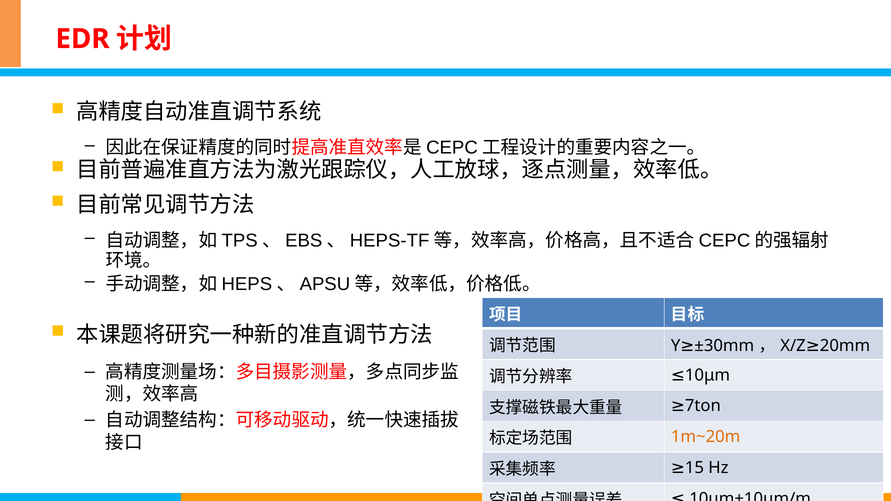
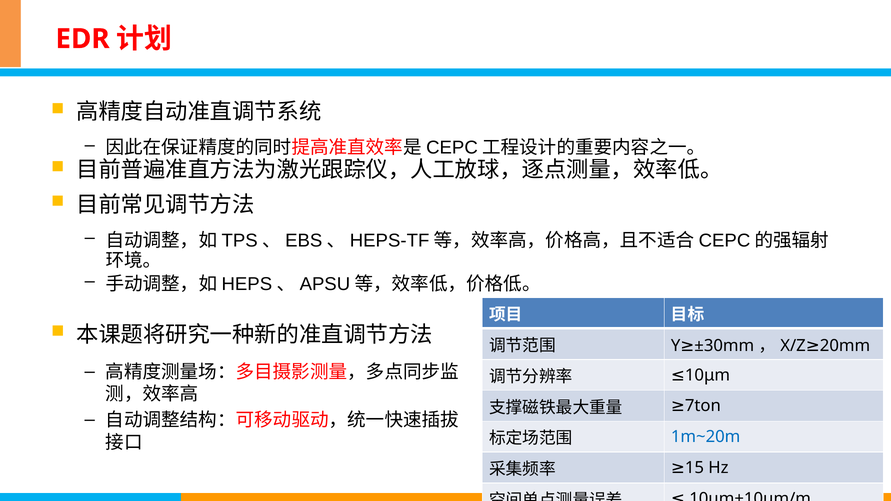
1m~20m colour: orange -> blue (706, 437)
